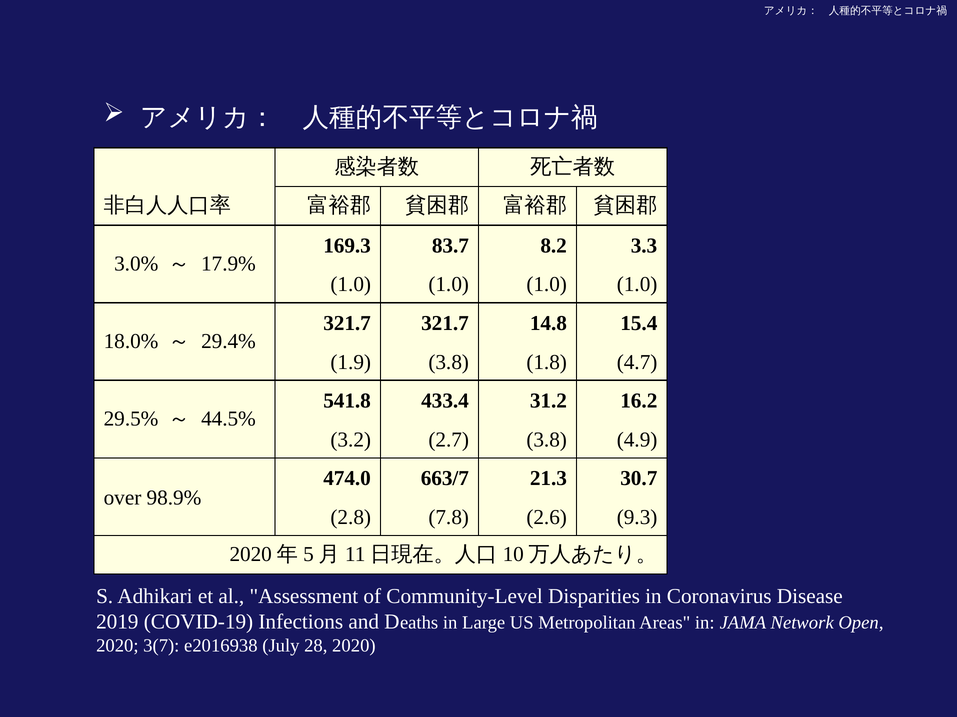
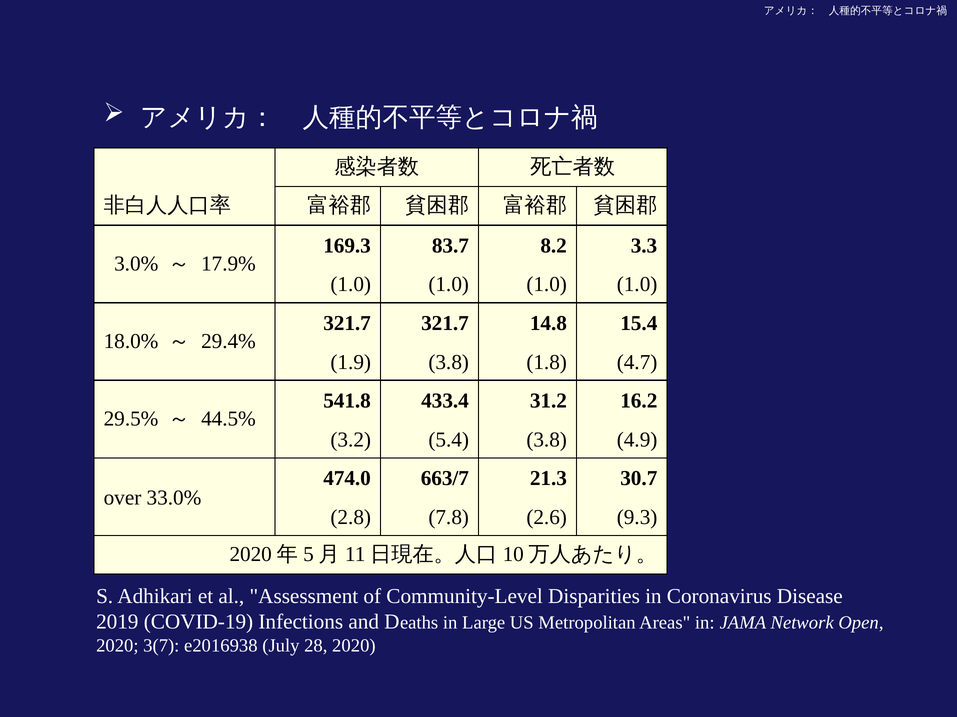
2.7: 2.7 -> 5.4 (449, 440)
98.9%: 98.9% -> 33.0% (174, 498)
